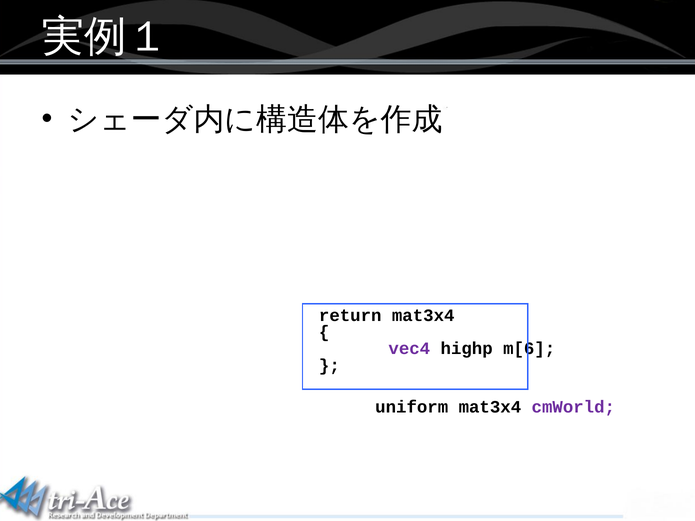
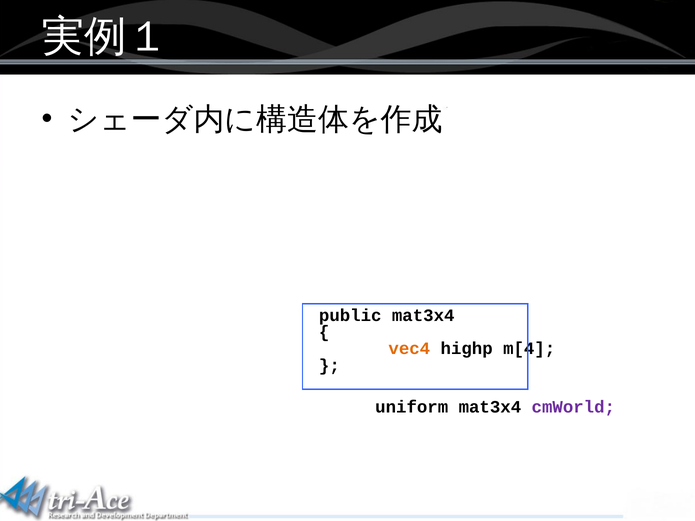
return: return -> public (350, 316)
vec4 colour: purple -> orange (409, 349)
m[6: m[6 -> m[4 (529, 349)
